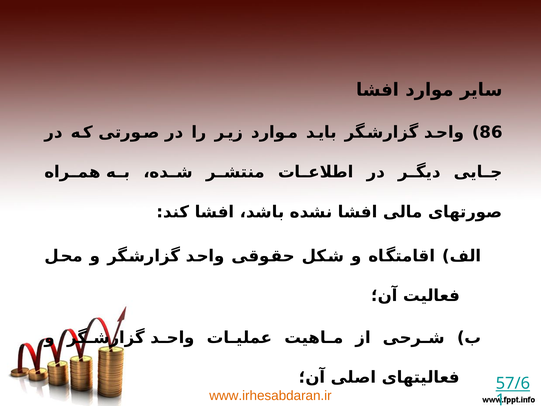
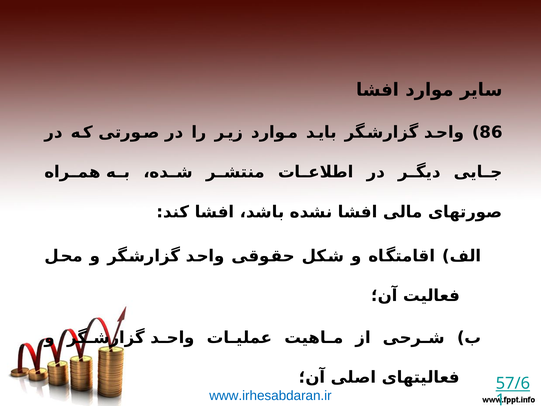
www.irhesabdaran.ir colour: orange -> blue (270, 396)
